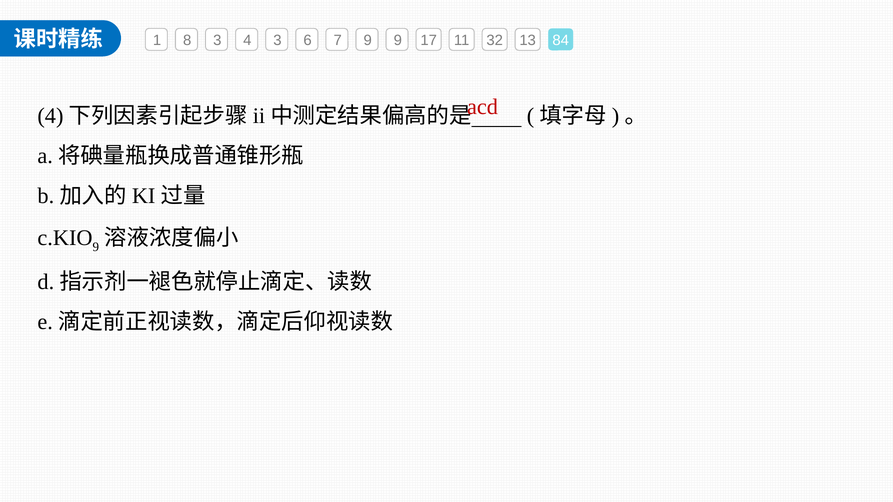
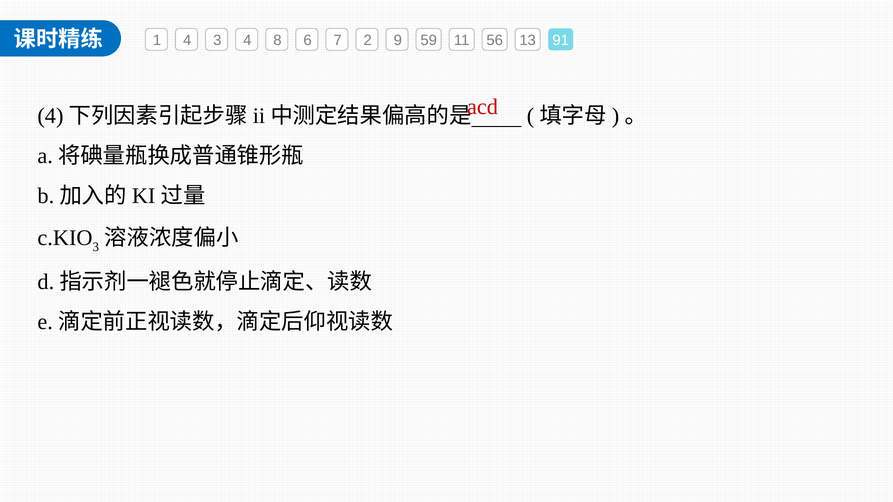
1 8: 8 -> 4 (187, 40)
4 3: 3 -> 8 (277, 40)
7 9: 9 -> 2 (368, 40)
17: 17 -> 59 (429, 40)
32: 32 -> 56 (495, 40)
84: 84 -> 91 (561, 40)
9: 9 -> 3 (96, 247)
